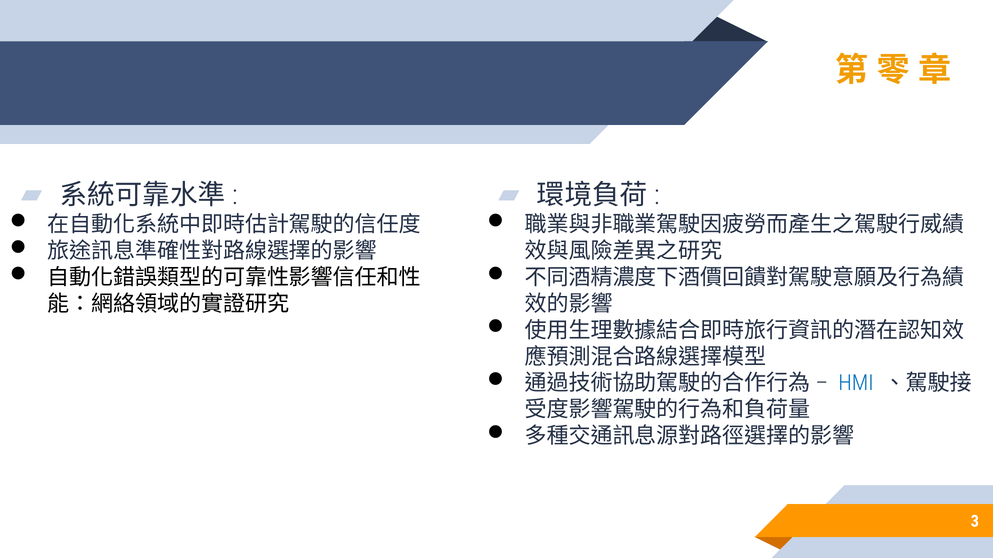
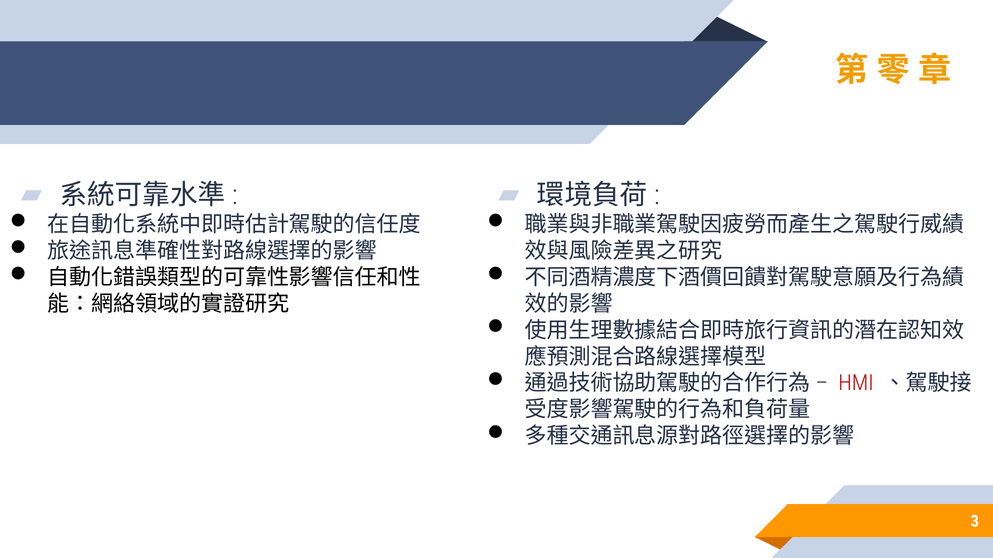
HMI colour: blue -> red (856, 384)
